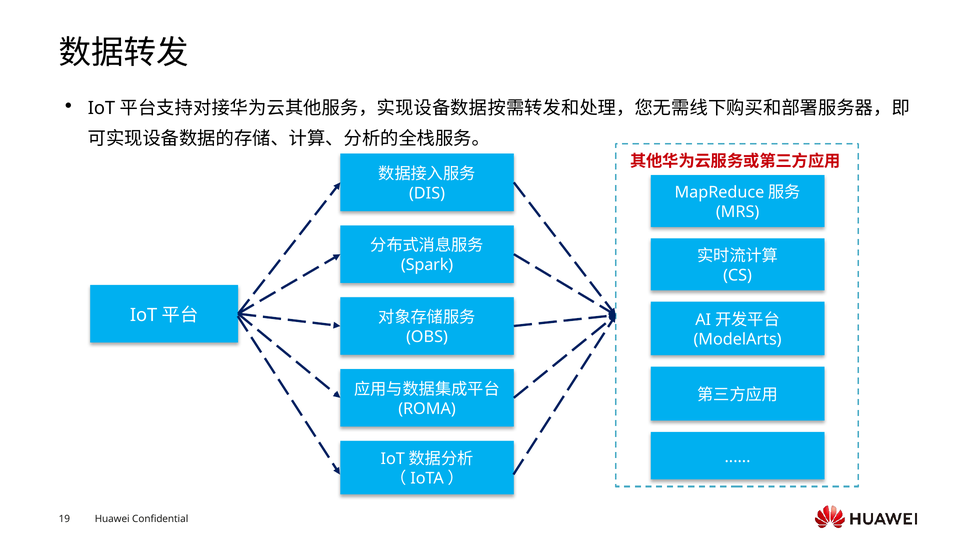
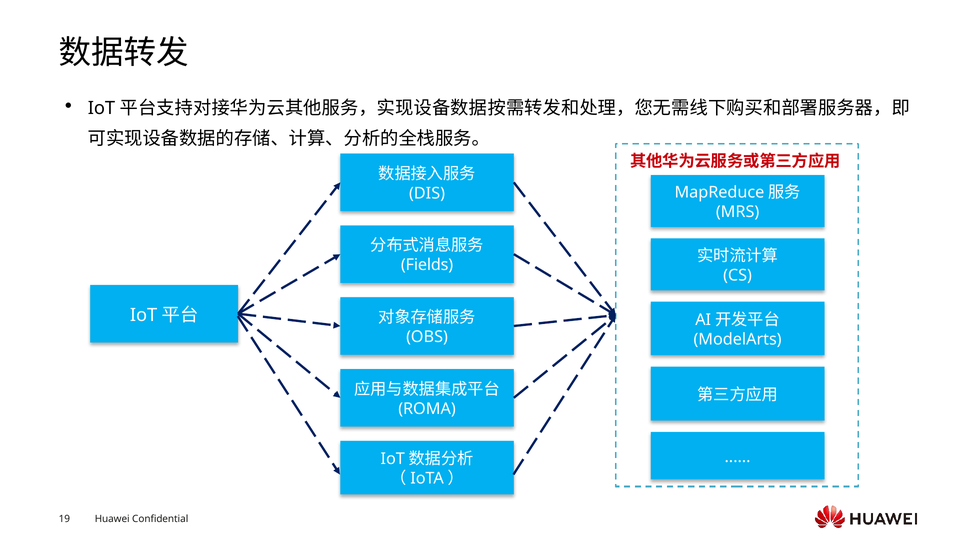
Spark: Spark -> Fields (427, 265)
